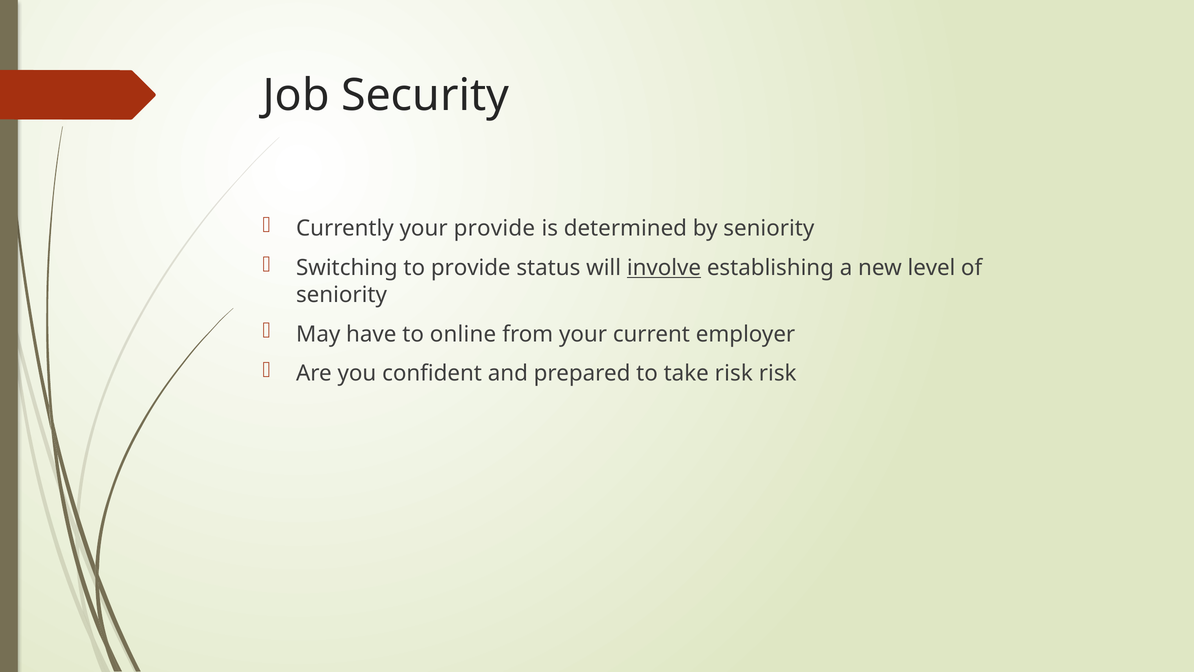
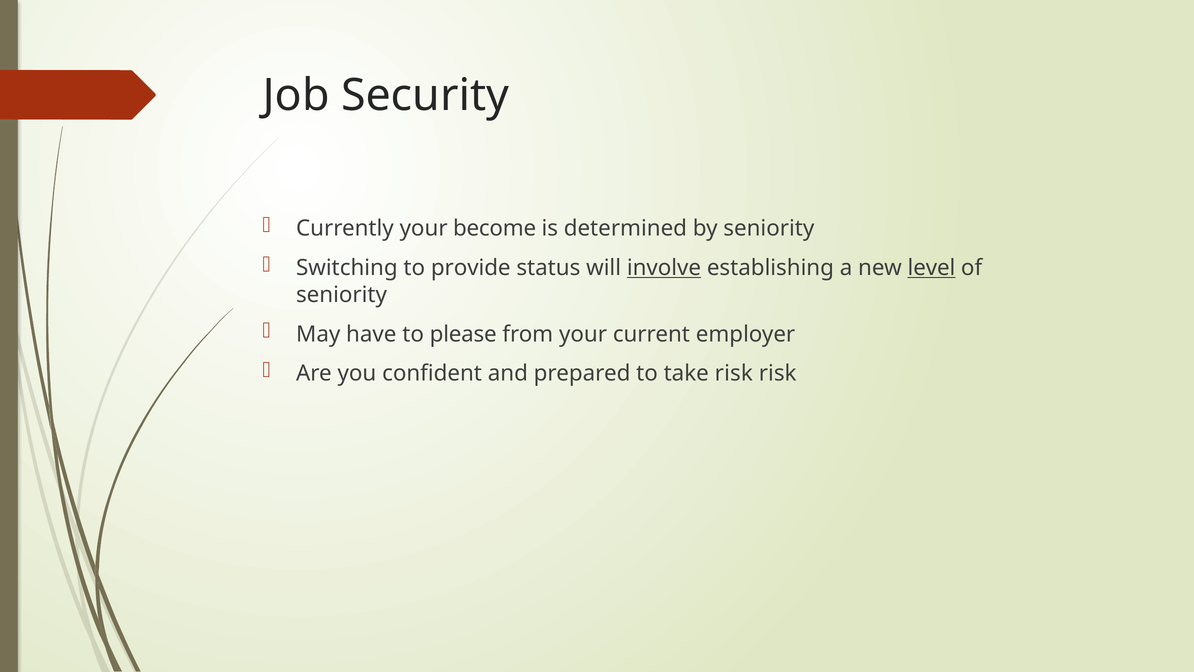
your provide: provide -> become (495, 228)
level underline: none -> present (931, 268)
online: online -> please (463, 334)
